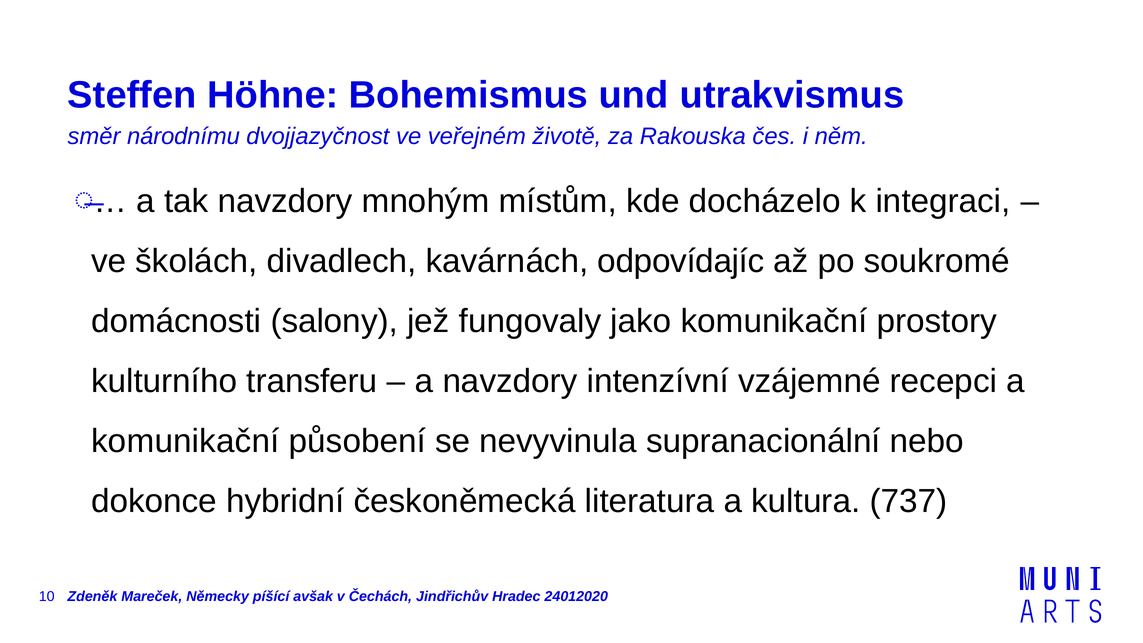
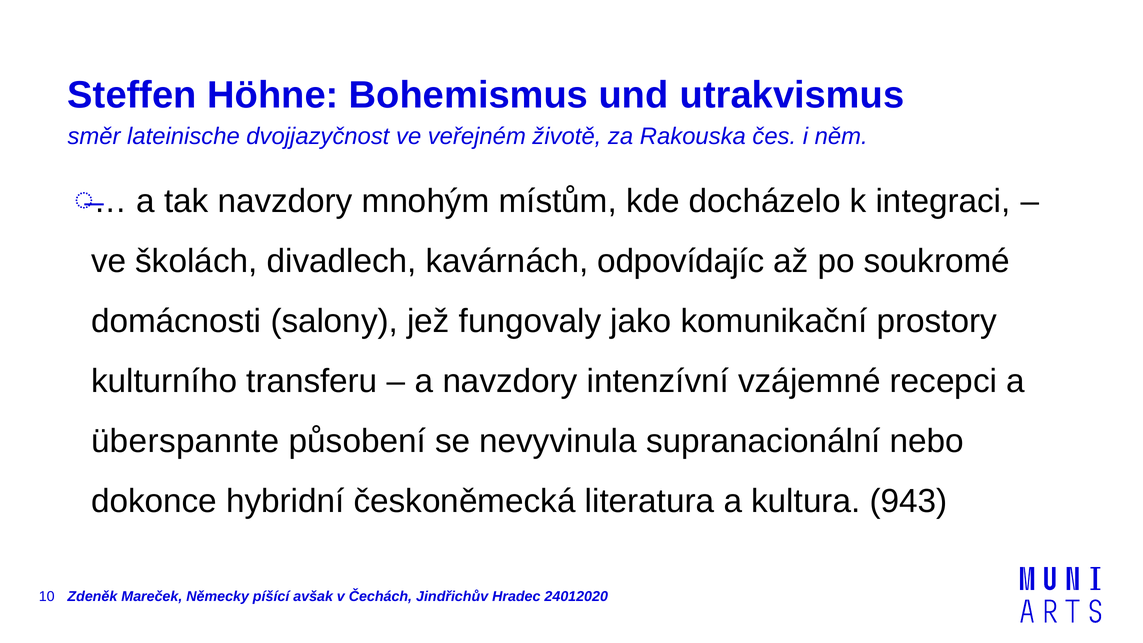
národnímu: národnímu -> lateinische (183, 136)
komunikační: komunikační -> überspannte (185, 441)
737: 737 -> 943 (908, 501)
